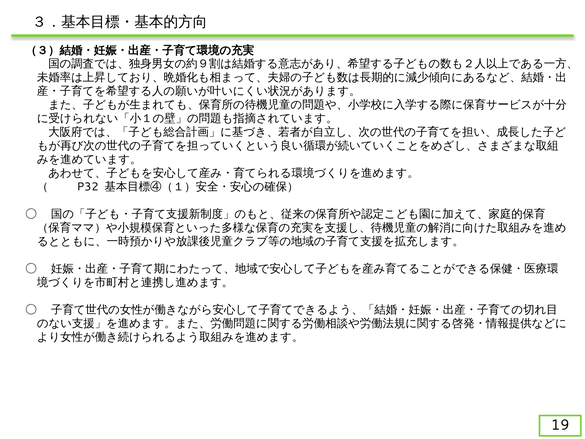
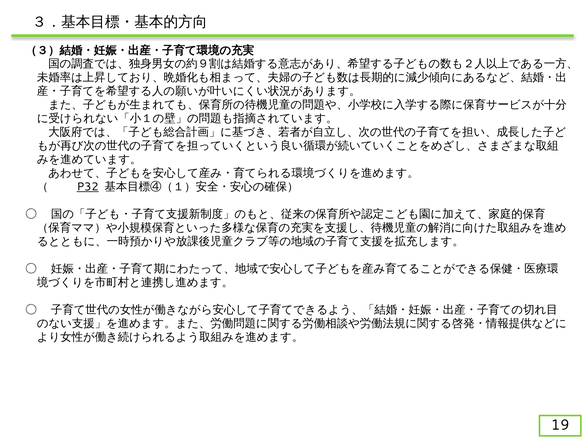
P32 underline: none -> present (88, 187)
